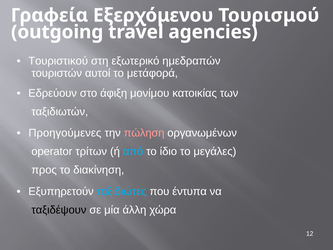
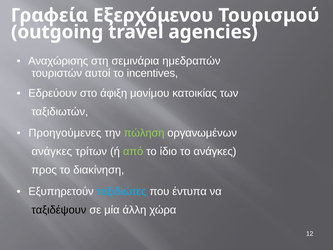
Τουριστικού: Τουριστικού -> Αναχώρισης (58, 61)
εξωτερικό: εξωτερικό -> σεμινάρια (135, 61)
μετάφορά: μετάφορά -> incentives (152, 73)
πώληση colour: pink -> light green (144, 133)
operator: operator -> ανάγκες (52, 151)
από colour: light blue -> light green (133, 151)
το μεγάλες: μεγάλες -> ανάγκες (215, 151)
